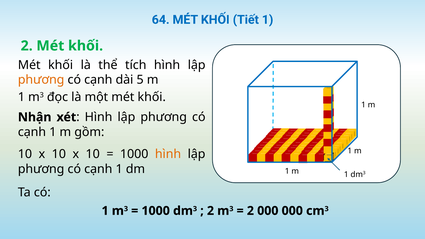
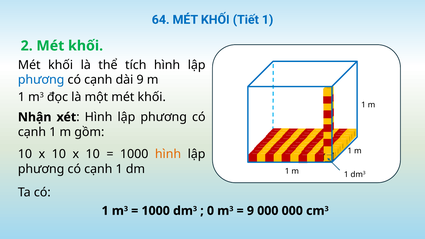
phương colour: orange -> blue (41, 80)
dài 5: 5 -> 9 (140, 80)
2: 2 -> 0 (210, 211)
2: 2 -> 9 (250, 211)
